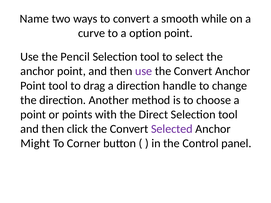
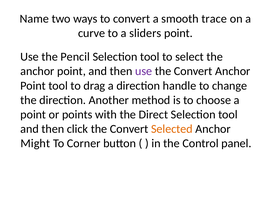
while: while -> trace (214, 19)
option: option -> sliders (145, 33)
Selected colour: purple -> orange (172, 129)
